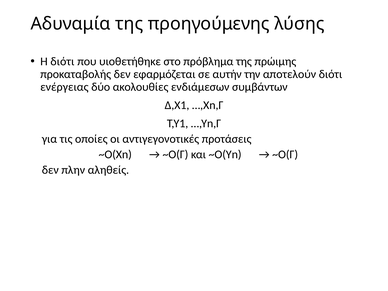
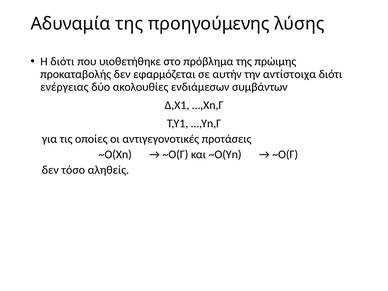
αποτελούν: αποτελούν -> αντίστοιχα (289, 74)
πλην: πλην -> τόσο (73, 170)
